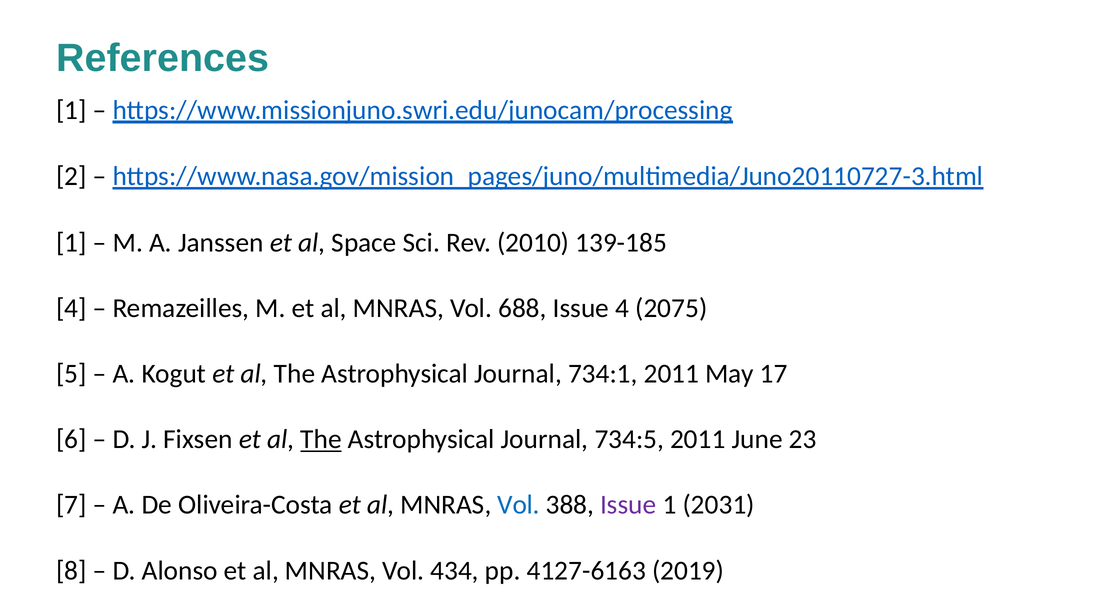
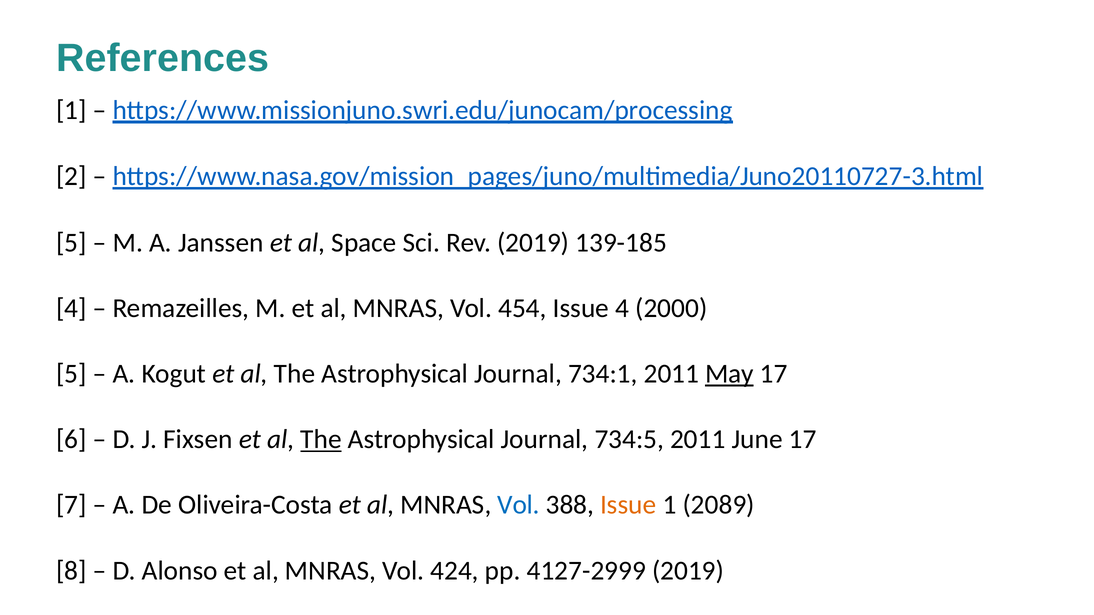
1: 1 -> 5 (71, 243)
Rev 2010: 2010 -> 2019 (533, 243)
688: 688 -> 454 (522, 308)
2075: 2075 -> 2000 (671, 308)
May underline: none -> present (730, 374)
June 23: 23 -> 17 (803, 440)
Issue colour: purple -> orange (628, 505)
2031: 2031 -> 2089 (719, 505)
434: 434 -> 424 (455, 571)
4127-6163: 4127-6163 -> 4127-2999 (586, 571)
